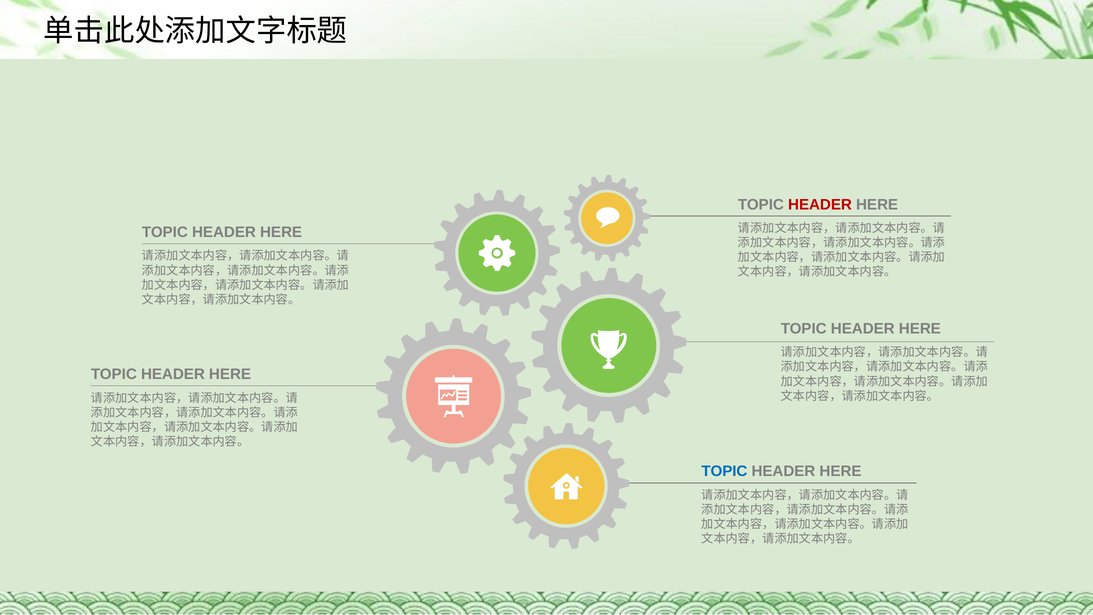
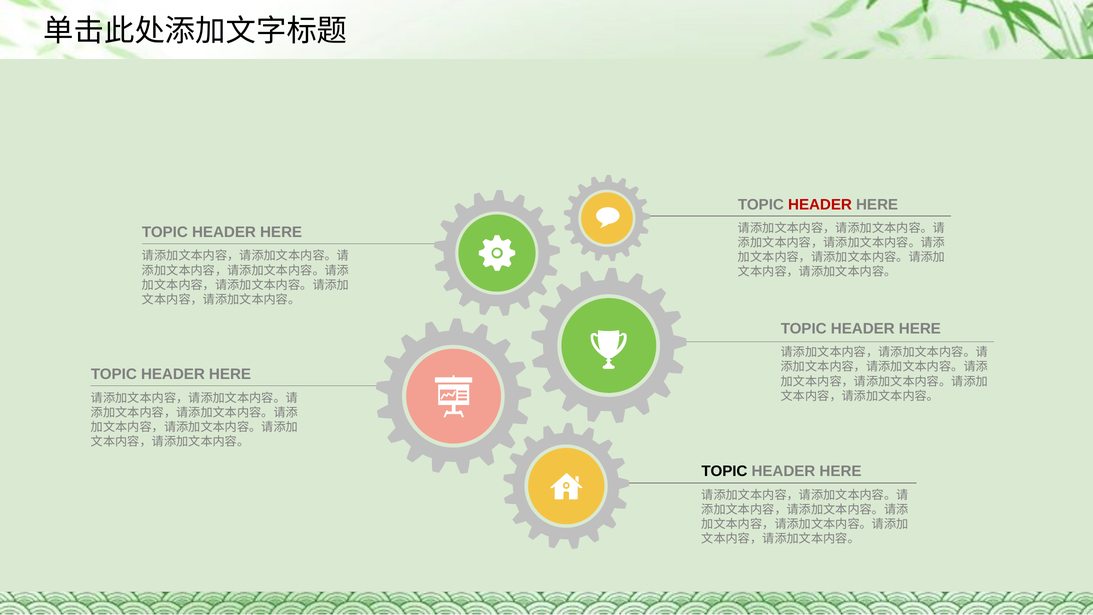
TOPIC colour: blue -> black (724, 471)
